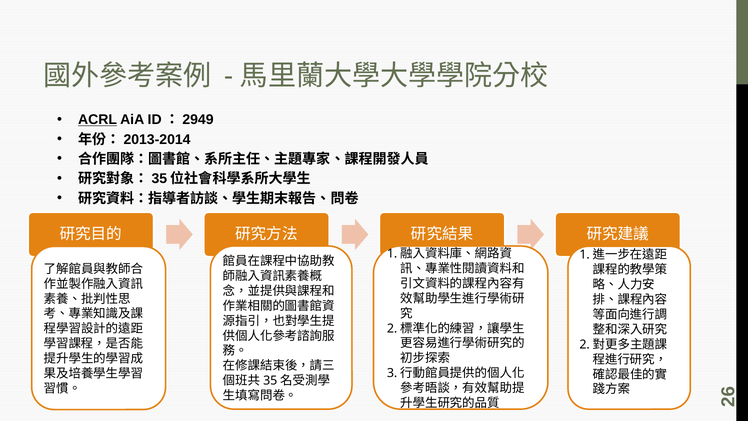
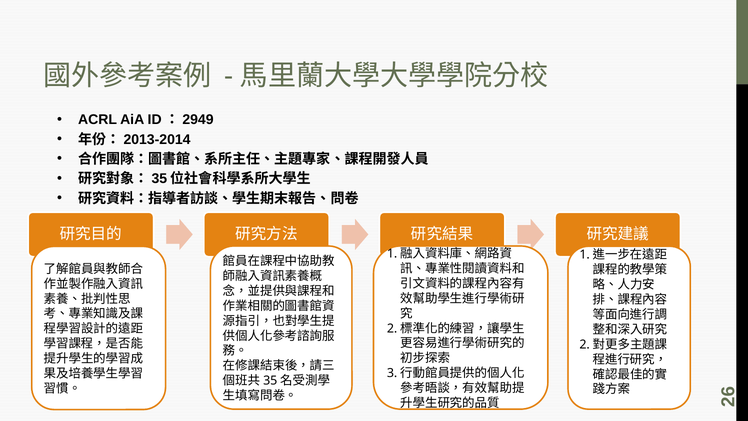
ACRL underline: present -> none (98, 120)
